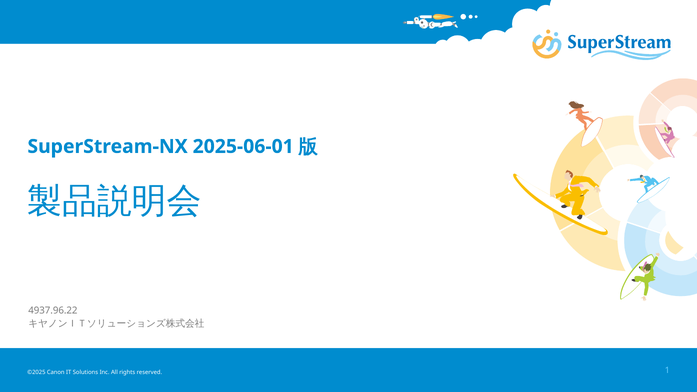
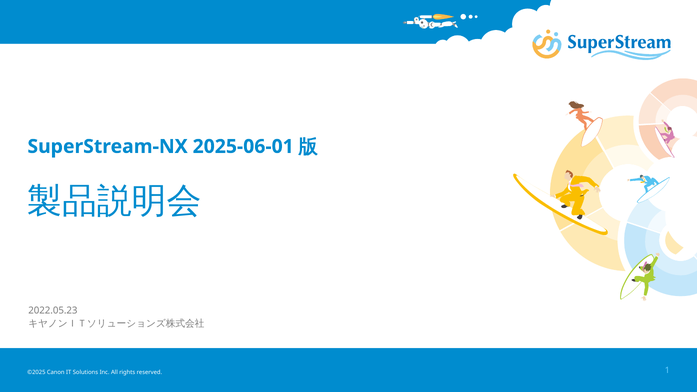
4937.96.22: 4937.96.22 -> 2022.05.23 (53, 311)
